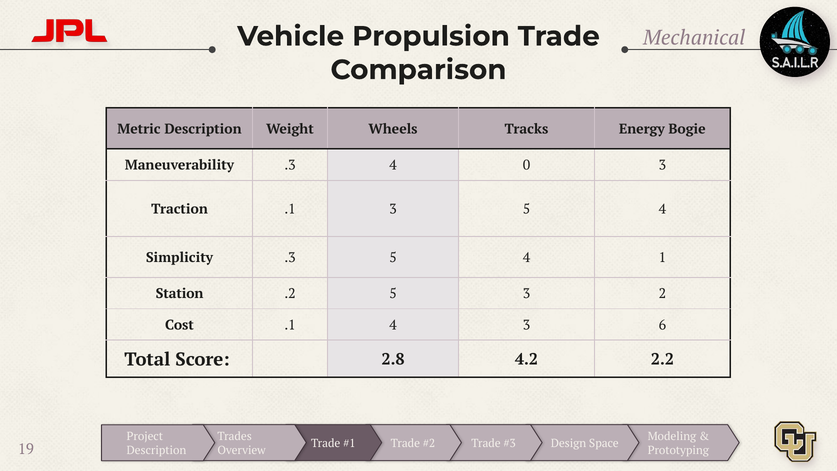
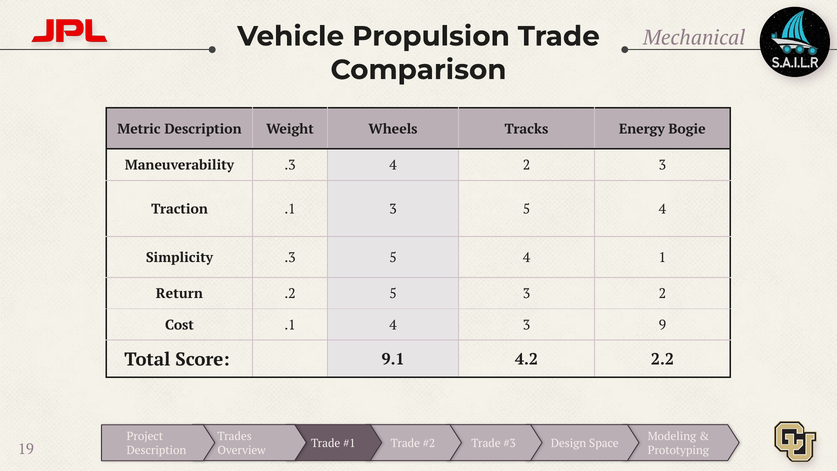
4 0: 0 -> 2 (527, 165)
Station: Station -> Return (179, 294)
6: 6 -> 9 (662, 325)
2.8: 2.8 -> 9.1 (393, 359)
